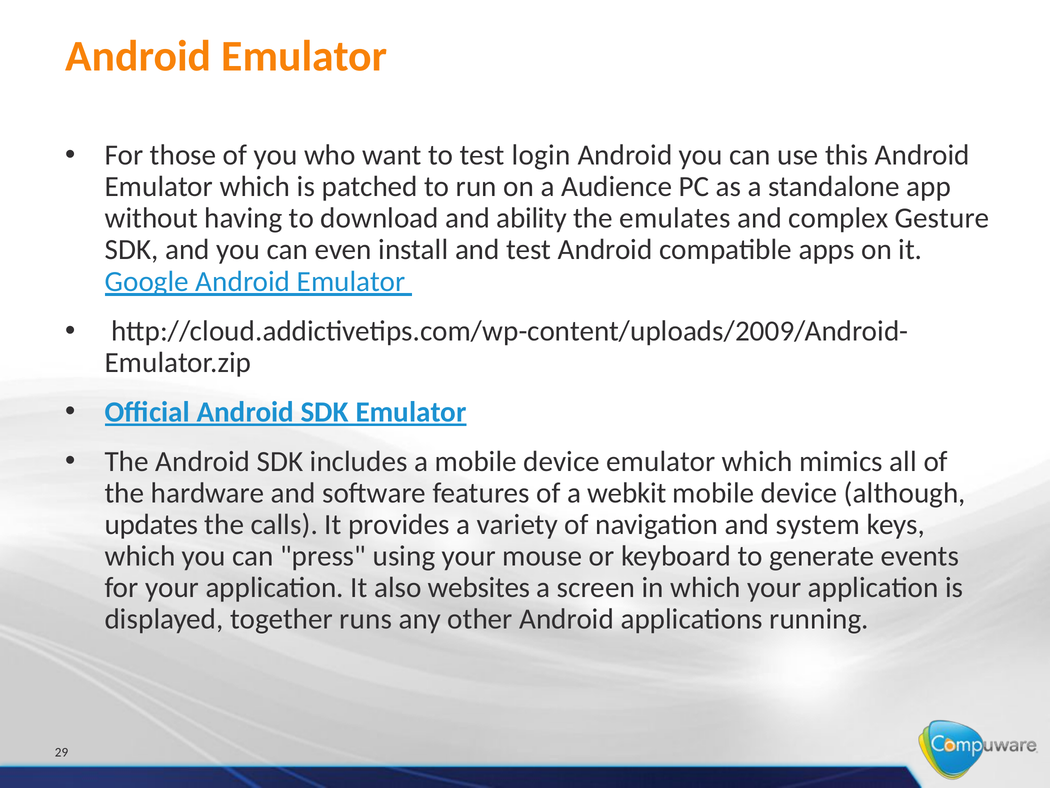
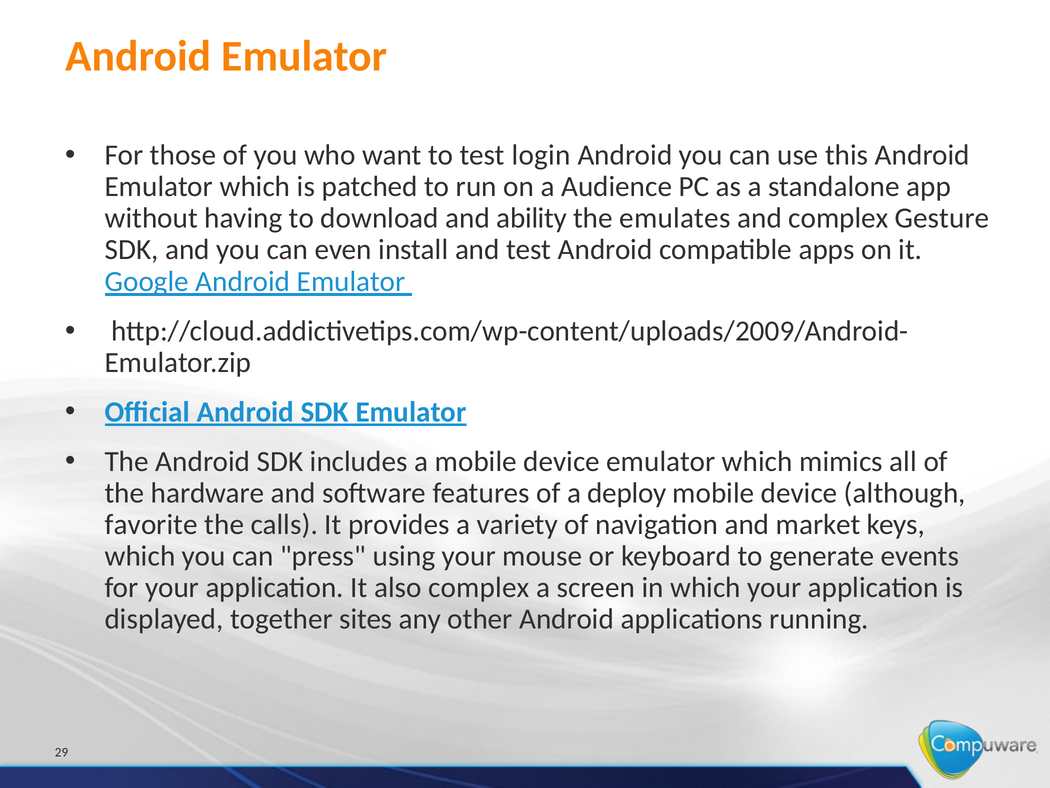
webkit: webkit -> deploy (627, 493)
updates: updates -> favorite (151, 524)
system: system -> market (818, 524)
also websites: websites -> complex (479, 587)
runs: runs -> sites (366, 619)
